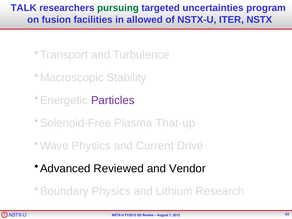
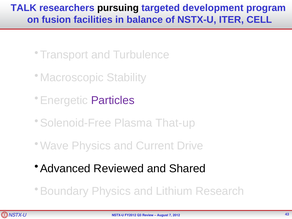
pursuing colour: green -> black (118, 8)
uncertainties: uncertainties -> development (213, 8)
allowed: allowed -> balance (145, 20)
NSTX: NSTX -> CELL (259, 20)
Vendor: Vendor -> Shared (187, 168)
